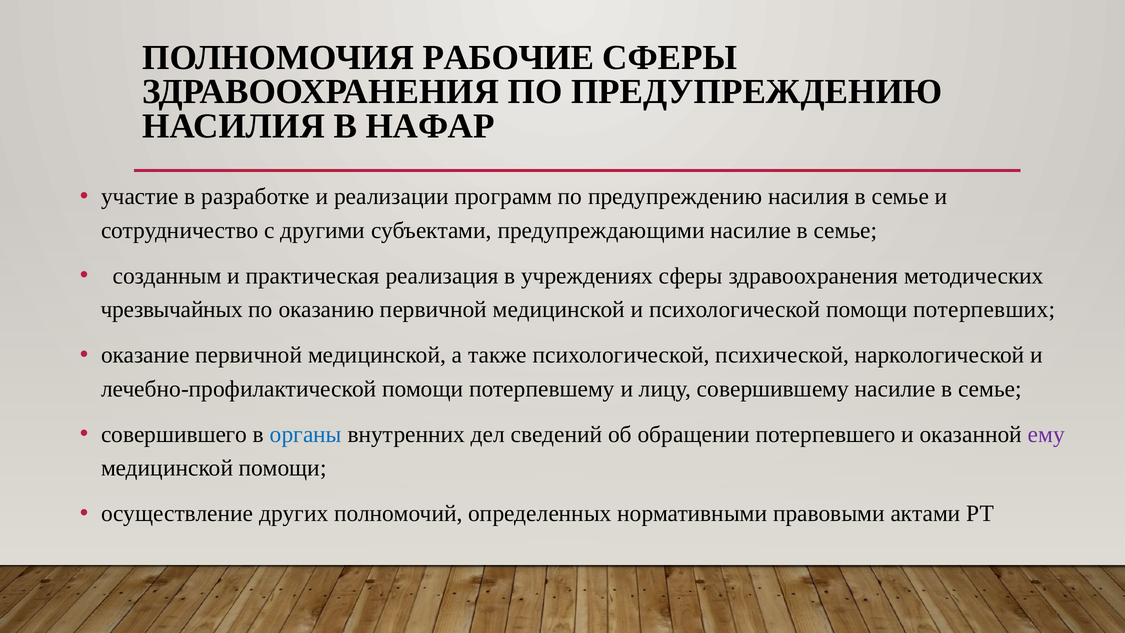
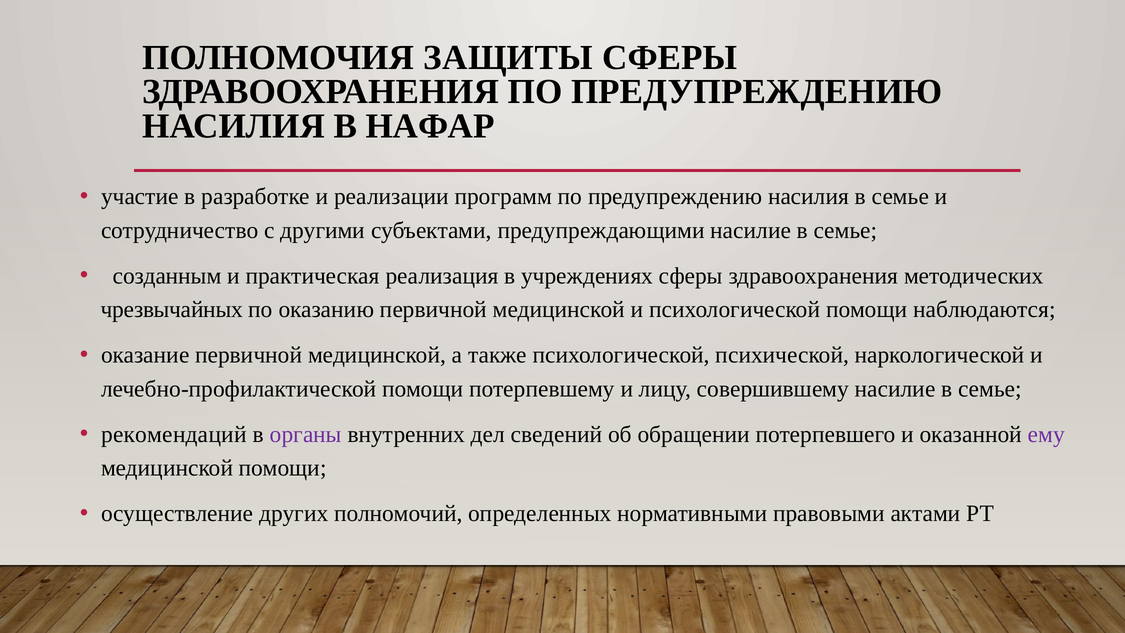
РАБОЧИЕ: РАБОЧИЕ -> ЗАЩИТЫ (508, 58)
потерпевших: потерпевших -> наблюдаются (984, 310)
совершившего: совершившего -> рекомендаций (174, 434)
органы colour: blue -> purple (306, 434)
